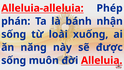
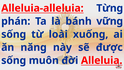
Phép: Phép -> Từng (110, 8)
nhận: nhận -> vững (110, 21)
